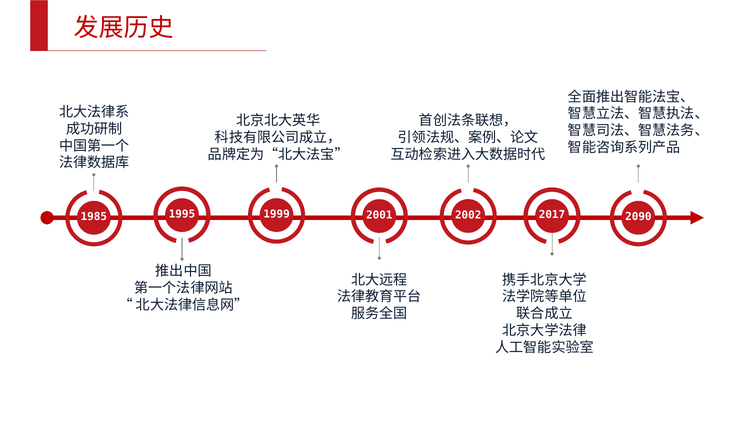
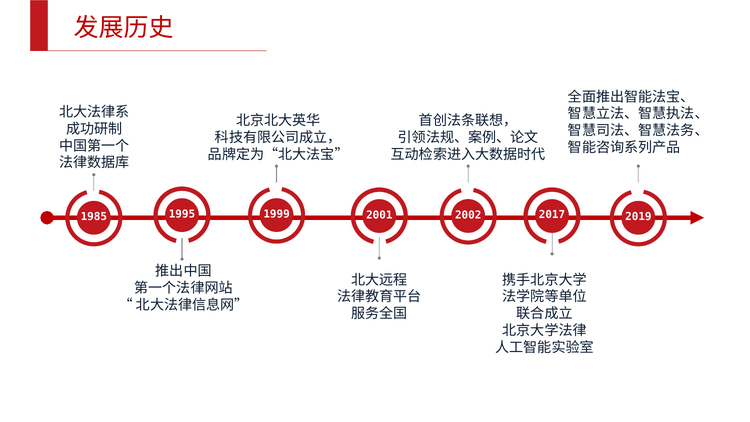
2090: 2090 -> 2019 (638, 217)
